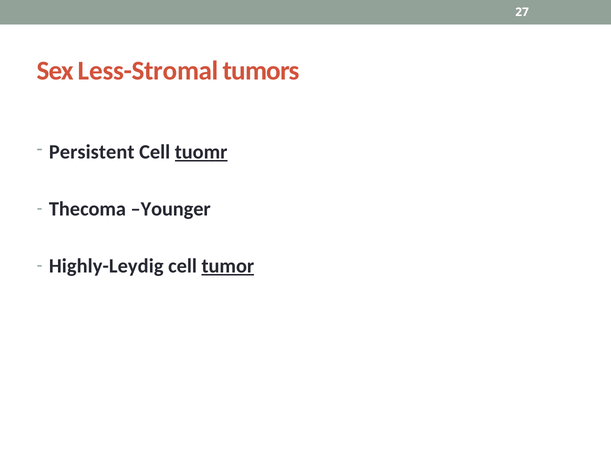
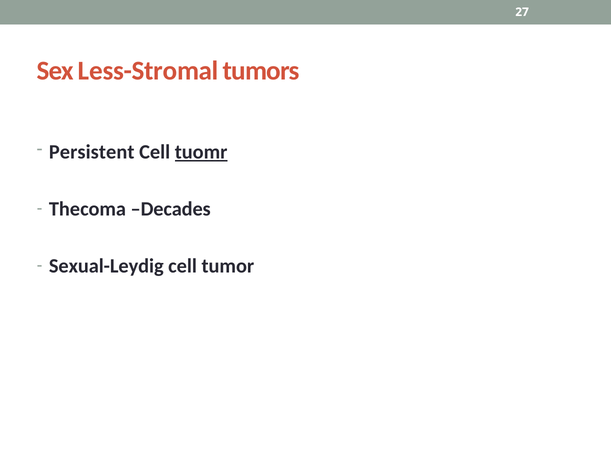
Younger: Younger -> Decades (171, 209)
Highly-Leydig: Highly-Leydig -> Sexual-Leydig (106, 266)
tumor underline: present -> none (228, 266)
